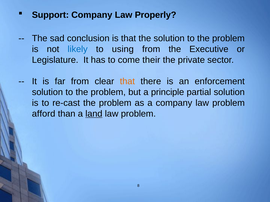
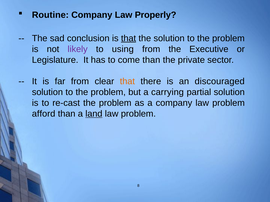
Support: Support -> Routine (50, 15)
that underline: none -> present (129, 38)
likely colour: blue -> purple (78, 49)
come their: their -> than (151, 60)
enforcement: enforcement -> discouraged (220, 82)
principle: principle -> carrying (167, 92)
